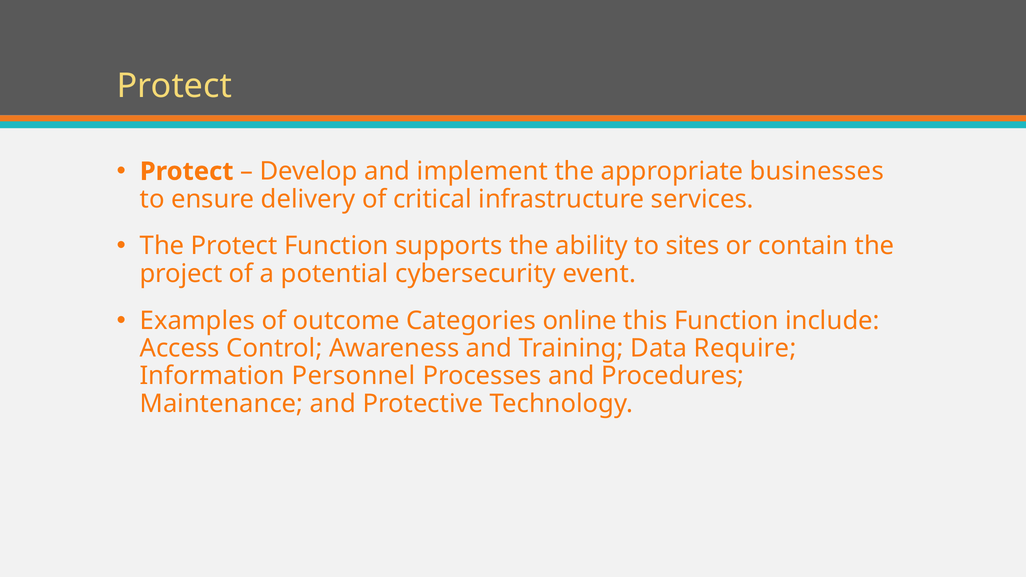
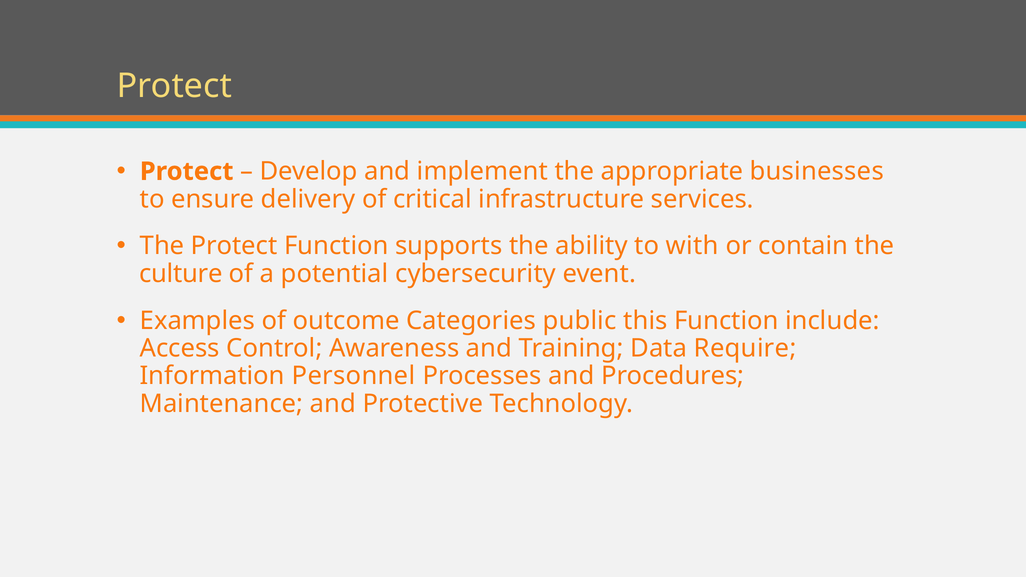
sites: sites -> with (692, 246)
project: project -> culture (181, 274)
online: online -> public (580, 321)
